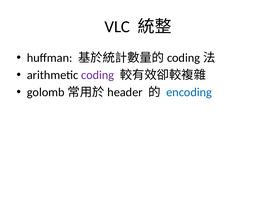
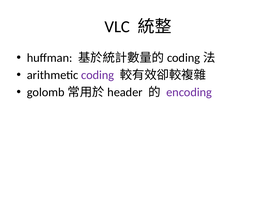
encoding colour: blue -> purple (189, 92)
